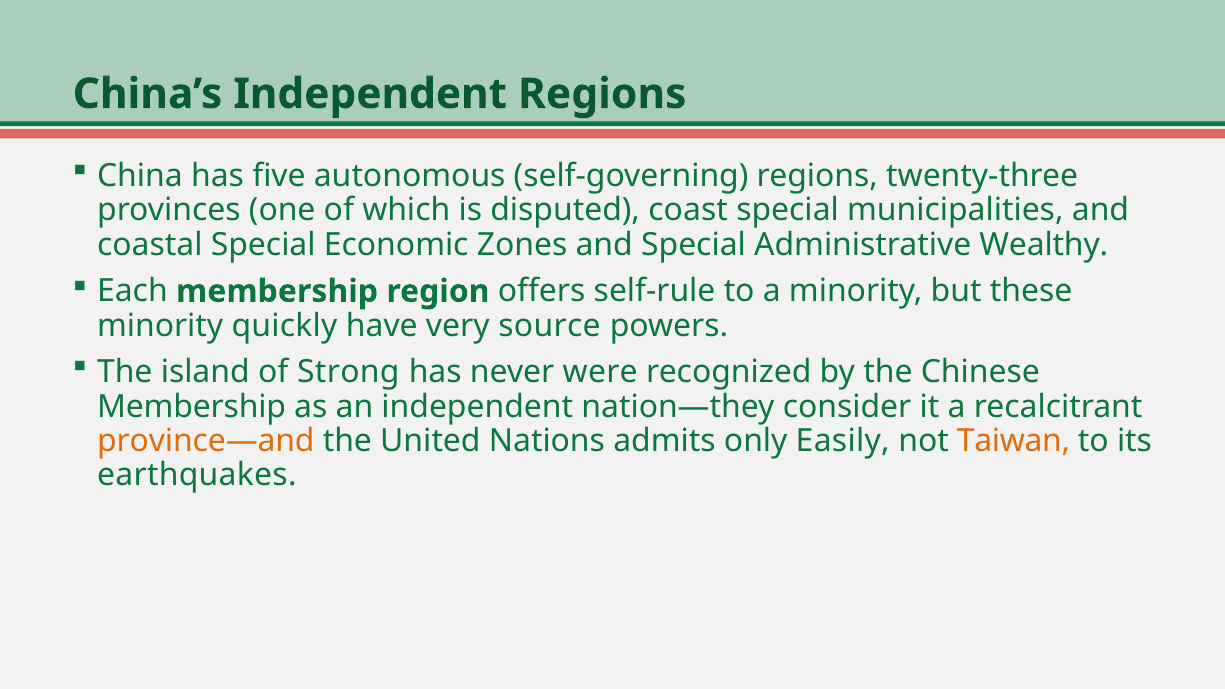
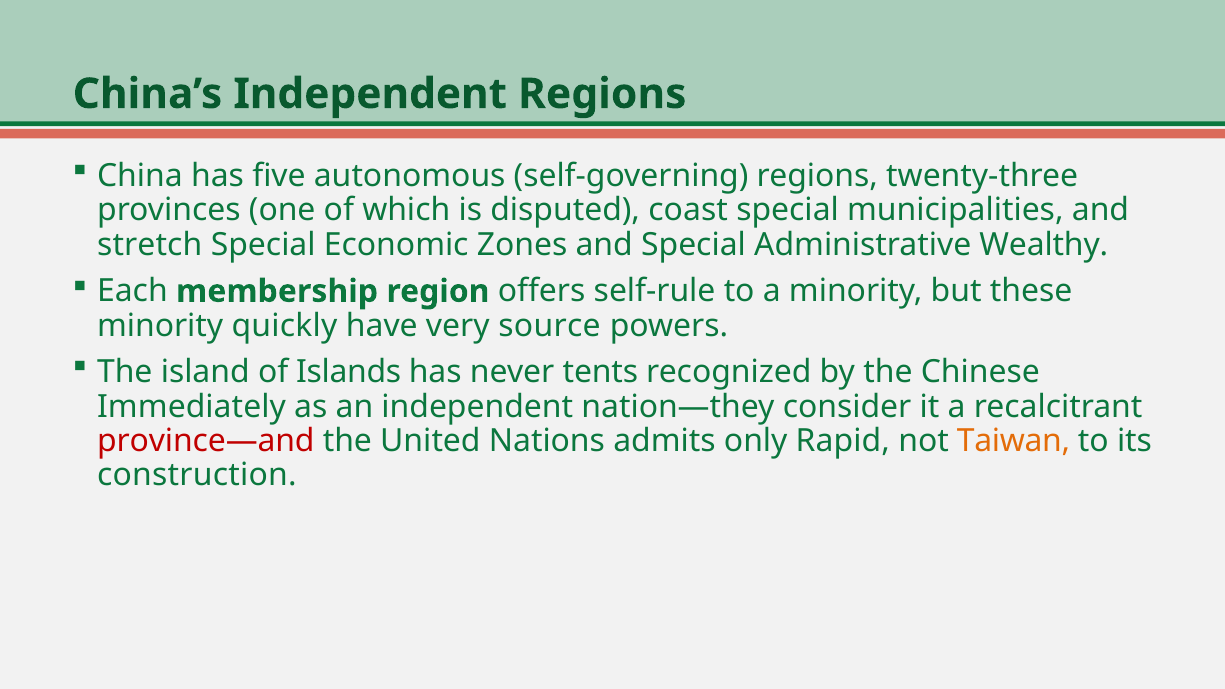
coastal: coastal -> stretch (150, 245)
Strong: Strong -> Islands (349, 372)
were: were -> tents (600, 372)
Membership: Membership -> Immediately (191, 407)
province—and colour: orange -> red (206, 441)
Easily: Easily -> Rapid (843, 441)
earthquakes: earthquakes -> construction (197, 475)
